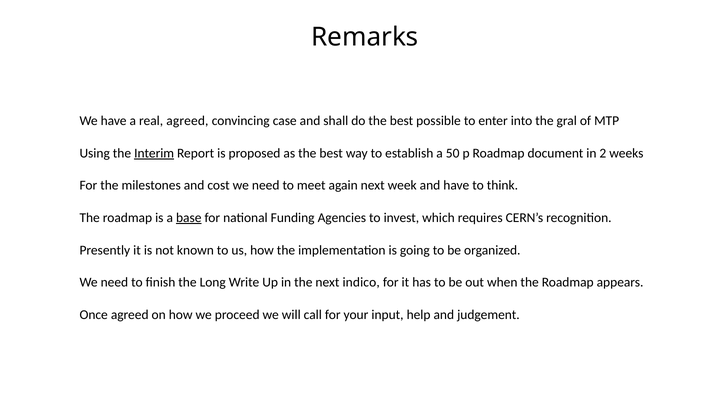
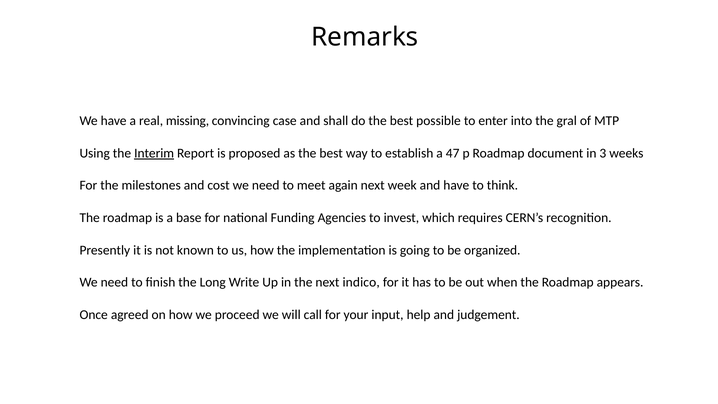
real agreed: agreed -> missing (188, 121)
50: 50 -> 47 (453, 153)
2: 2 -> 3 (603, 153)
base underline: present -> none (189, 218)
